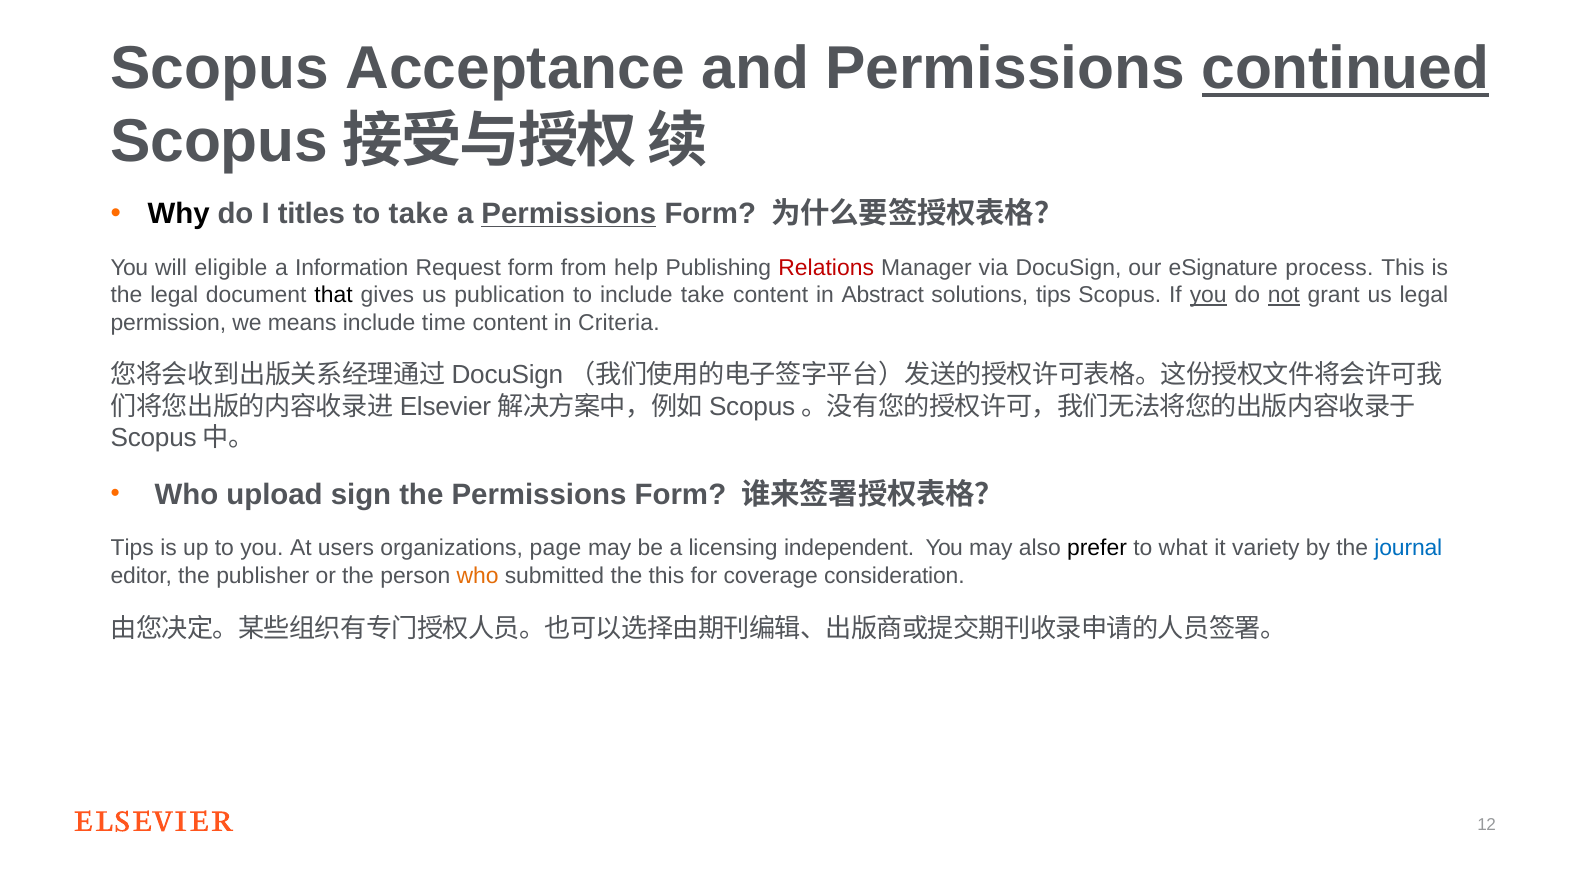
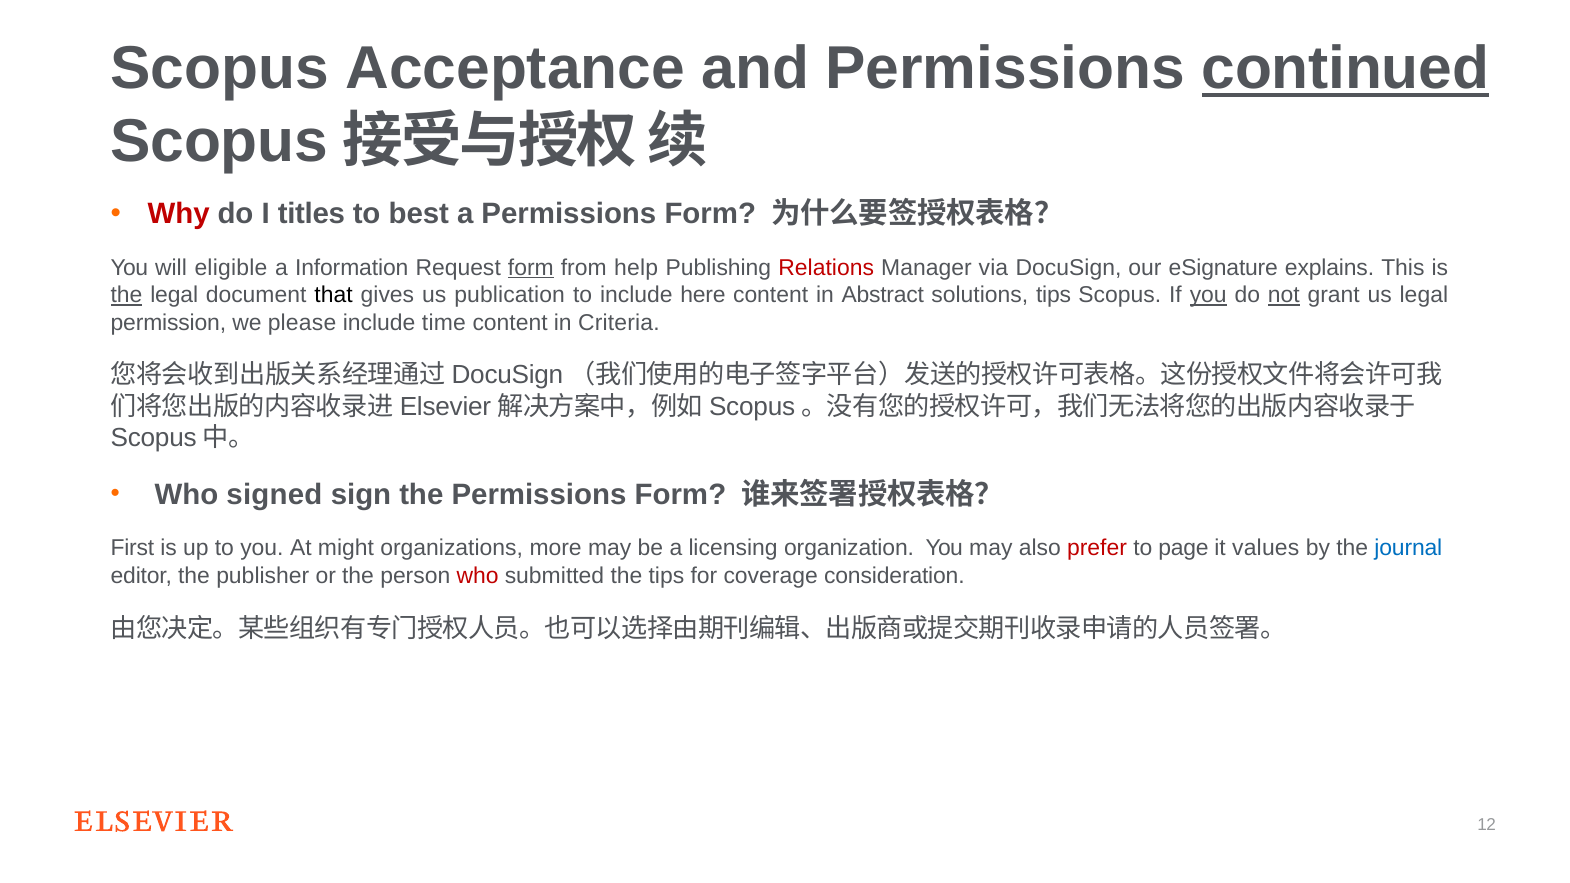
Why colour: black -> red (179, 214)
to take: take -> best (419, 214)
Permissions underline: present -> none (569, 214)
form underline: none -> present (531, 268)
process: process -> explains (1330, 268)
the underline: none -> present (127, 295)
include take: take -> here (703, 295)
means: means -> please (302, 323)
upload: upload -> signed (274, 495)
Tips: Tips -> First (132, 548)
users: users -> might (346, 548)
page: page -> more (556, 548)
independent: independent -> organization (849, 548)
prefer colour: black -> red (1097, 548)
what: what -> page (1183, 548)
variety: variety -> values (1266, 548)
who colour: orange -> red (478, 576)
the this: this -> tips (666, 576)
